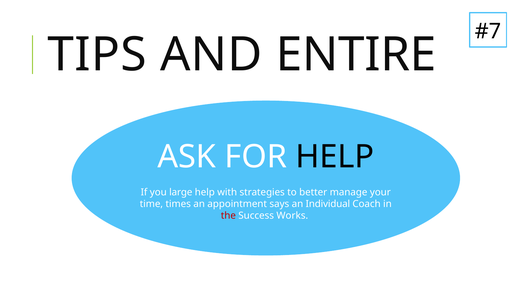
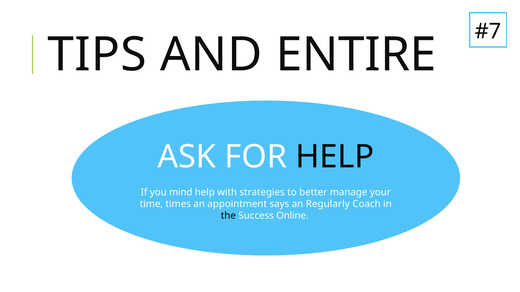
large: large -> mind (181, 193)
Individual: Individual -> Regularly (328, 204)
the colour: red -> black (228, 216)
Works: Works -> Online (292, 216)
